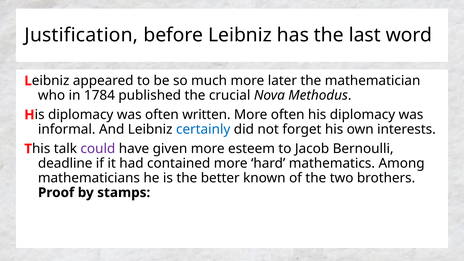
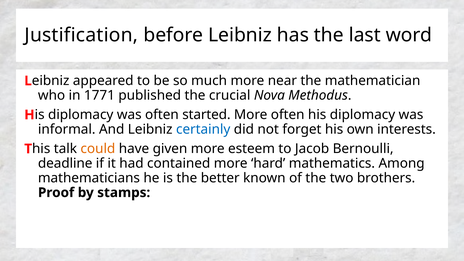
later: later -> near (282, 81)
1784: 1784 -> 1771 (99, 95)
written: written -> started (206, 115)
could colour: purple -> orange (98, 149)
